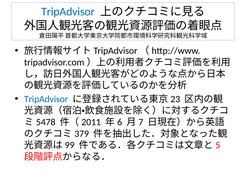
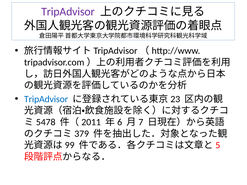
TripAdvisor colour: blue -> purple (68, 12)
